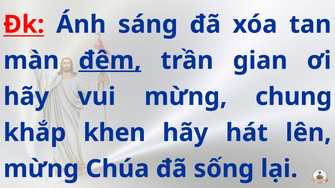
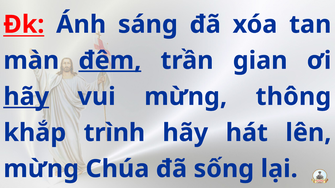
hãy underline: none -> present (26, 97)
chung: chung -> thông (293, 97)
khen: khen -> trình (114, 133)
